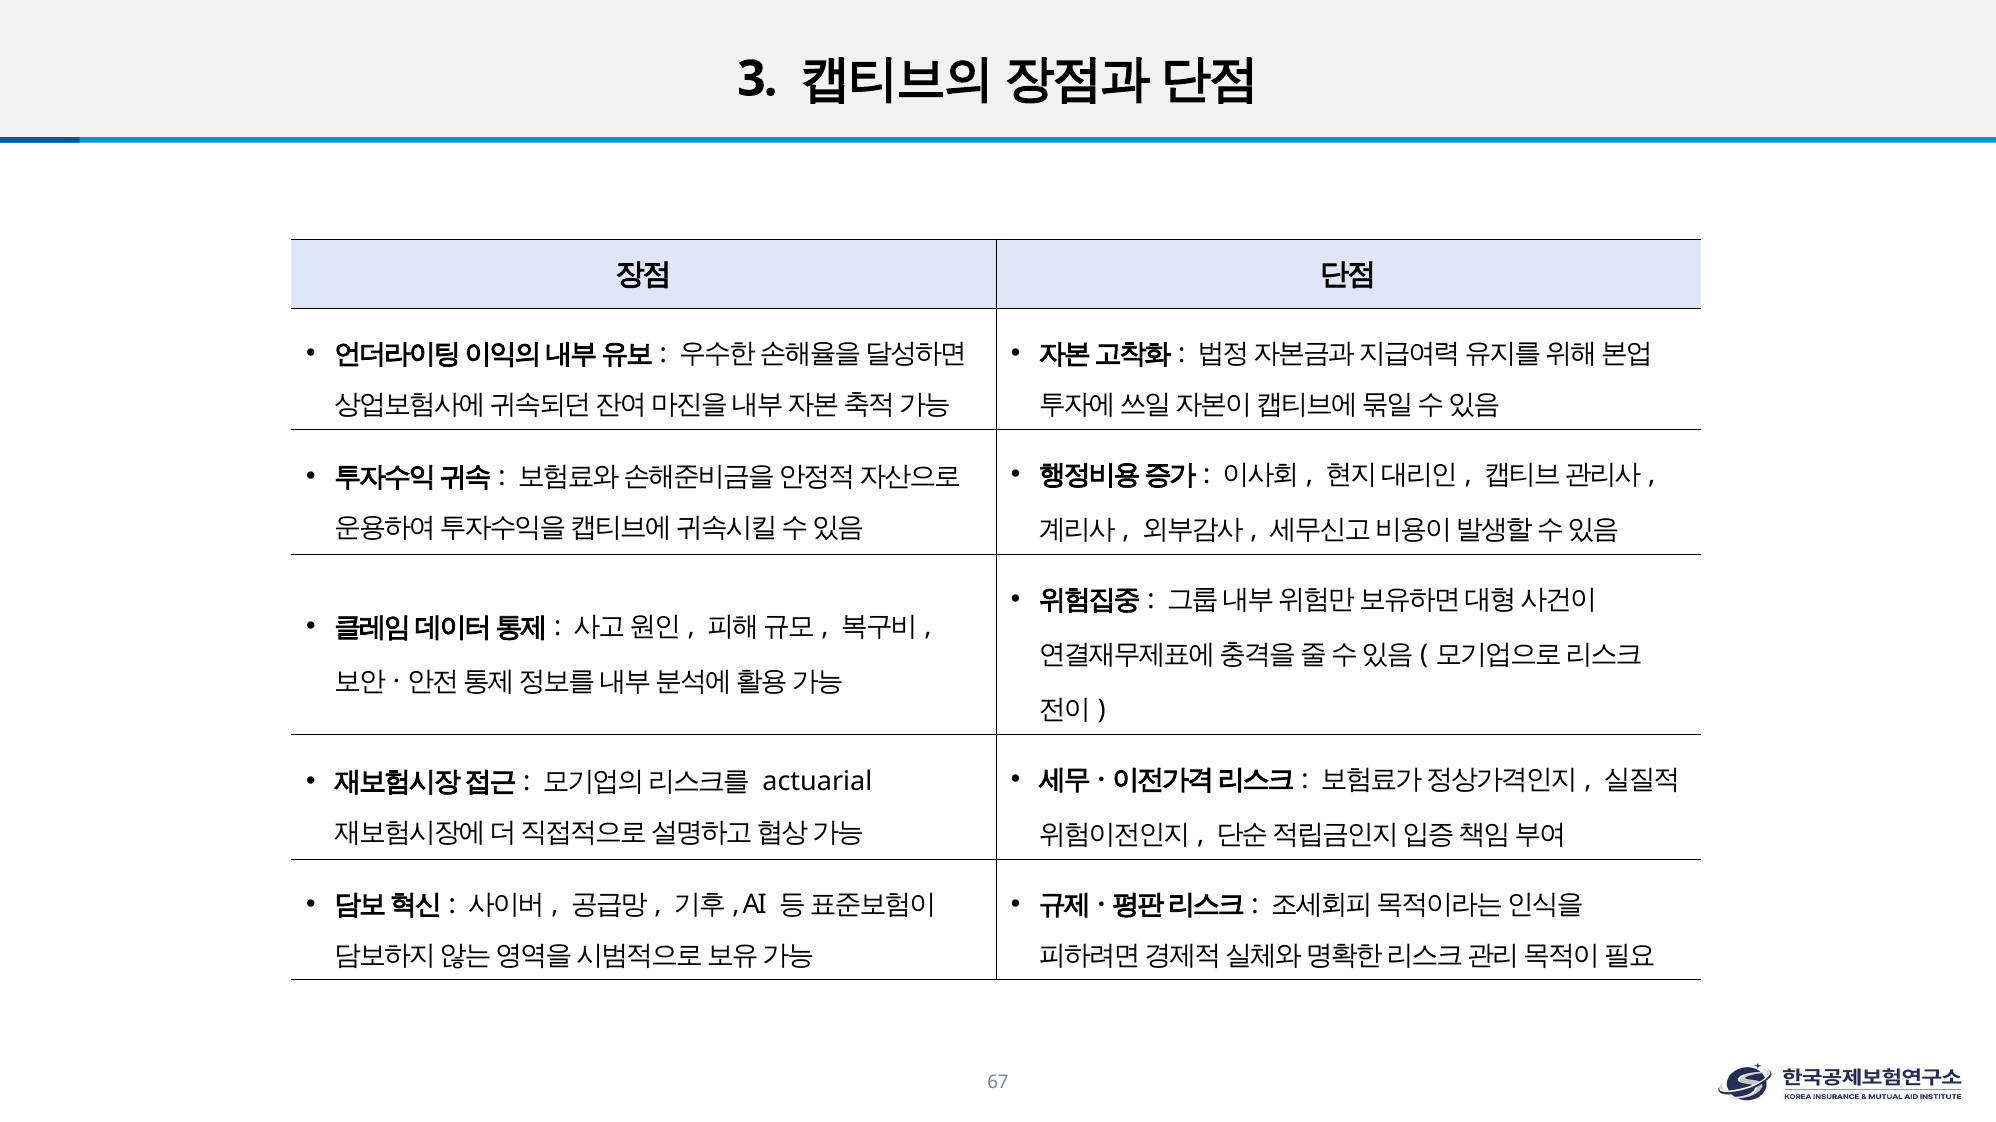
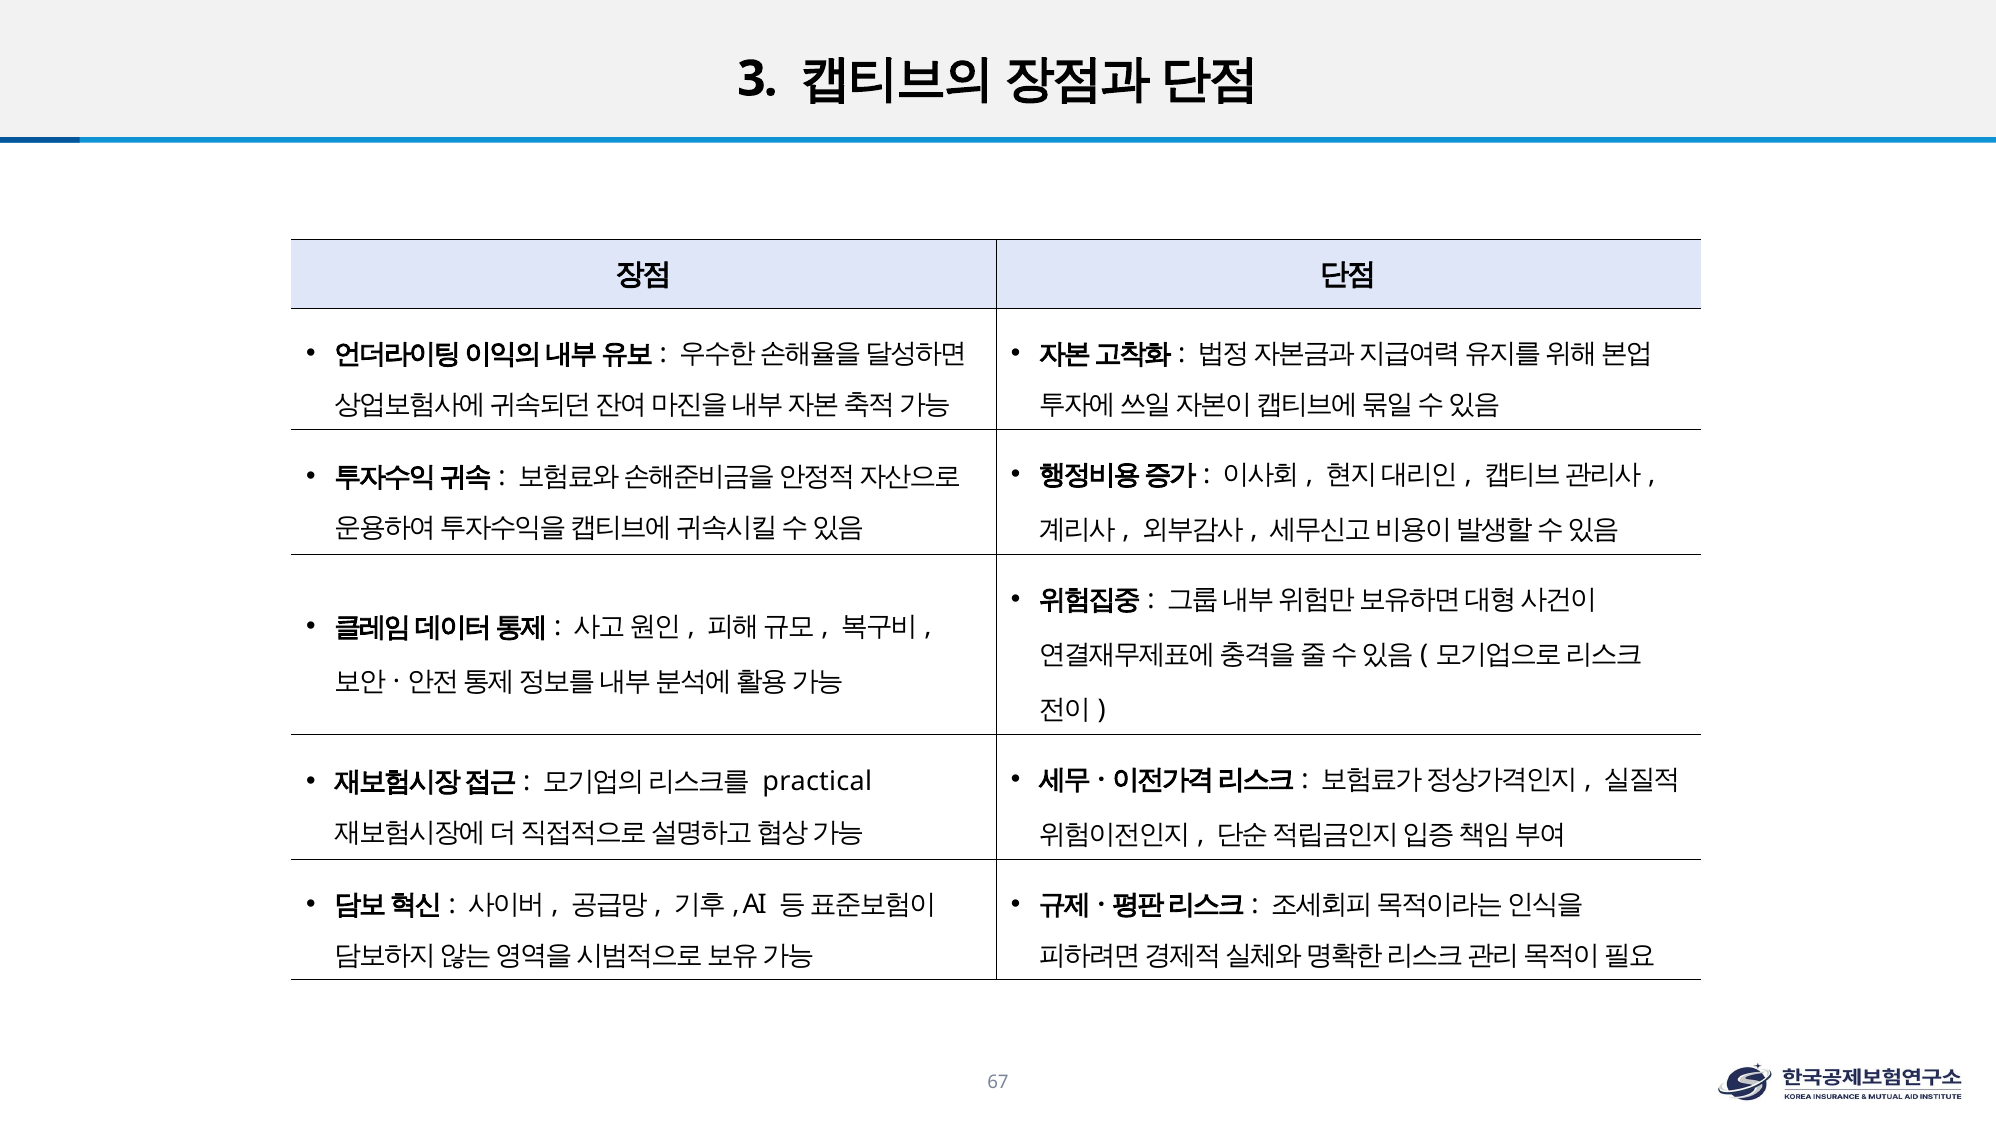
actuarial: actuarial -> practical (817, 782)
